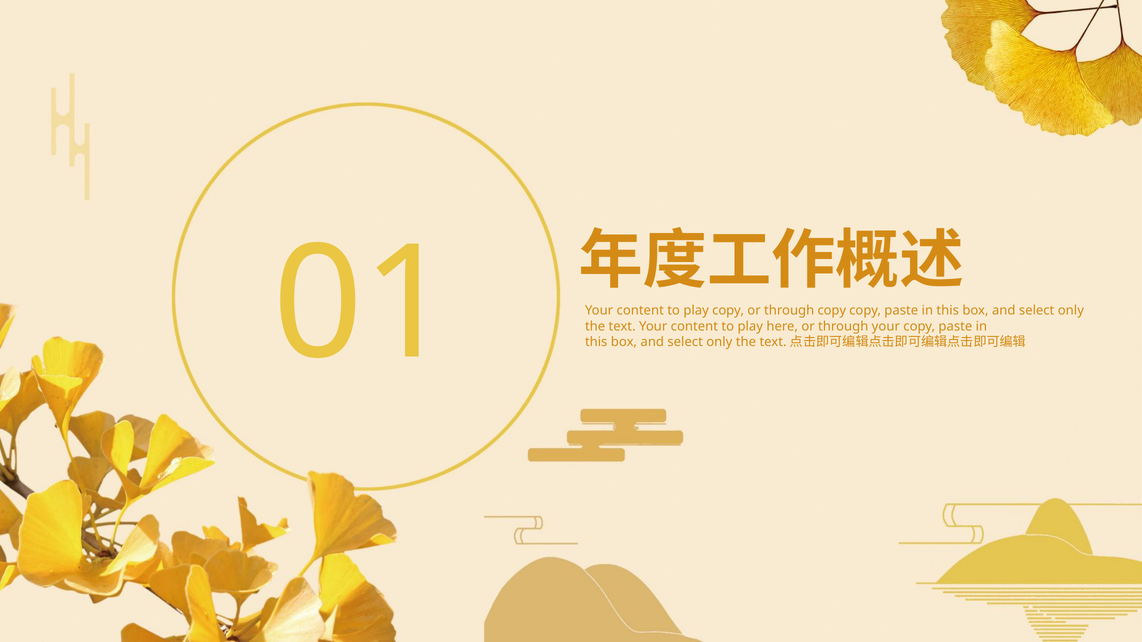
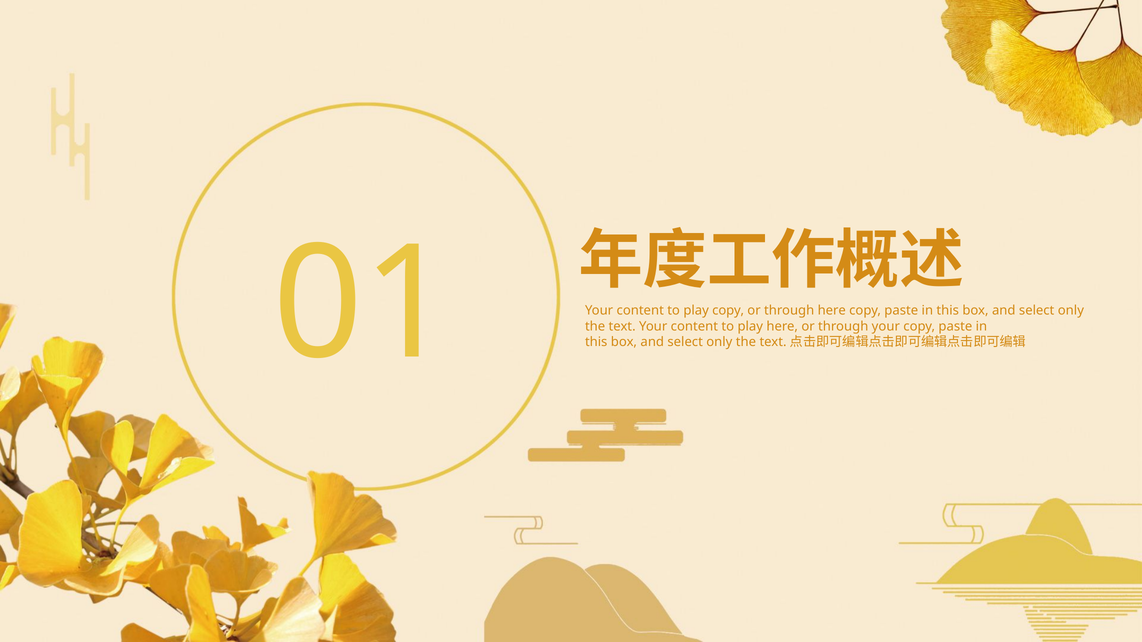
through copy: copy -> here (832, 311)
